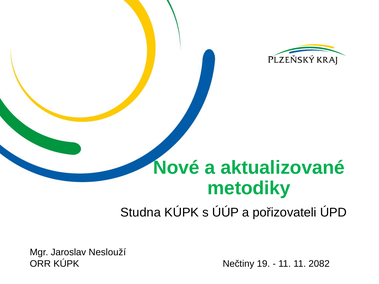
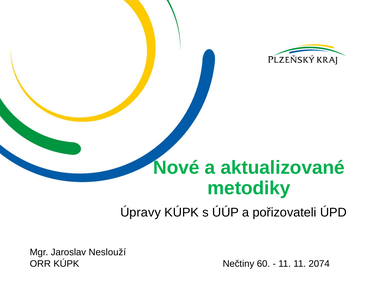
Studna: Studna -> Úpravy (141, 213)
19: 19 -> 60 (263, 264)
2082: 2082 -> 2074 (319, 264)
